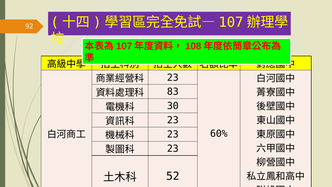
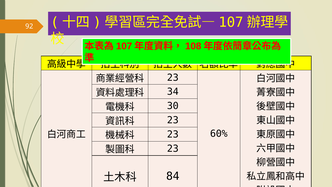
83: 83 -> 34 (173, 92)
52: 52 -> 84 (173, 176)
